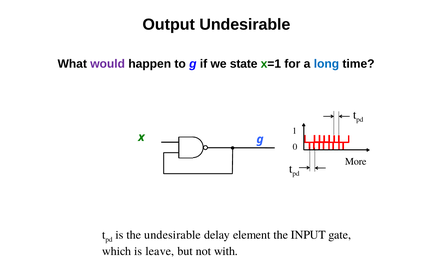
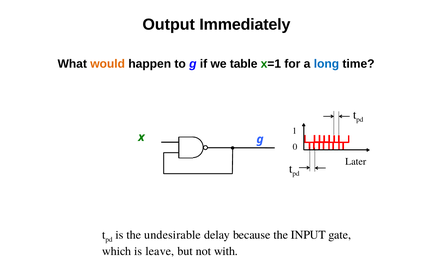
Output Undesirable: Undesirable -> Immediately (245, 25)
would colour: purple -> orange (108, 64)
state: state -> table (244, 64)
More: More -> Later (356, 162)
element: element -> because (252, 235)
